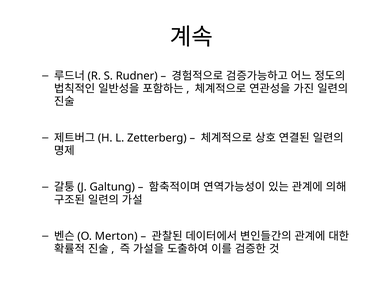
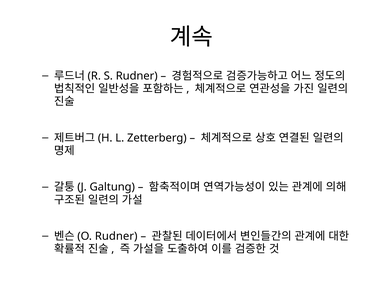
Merton: Merton -> Rudner (116, 236)
